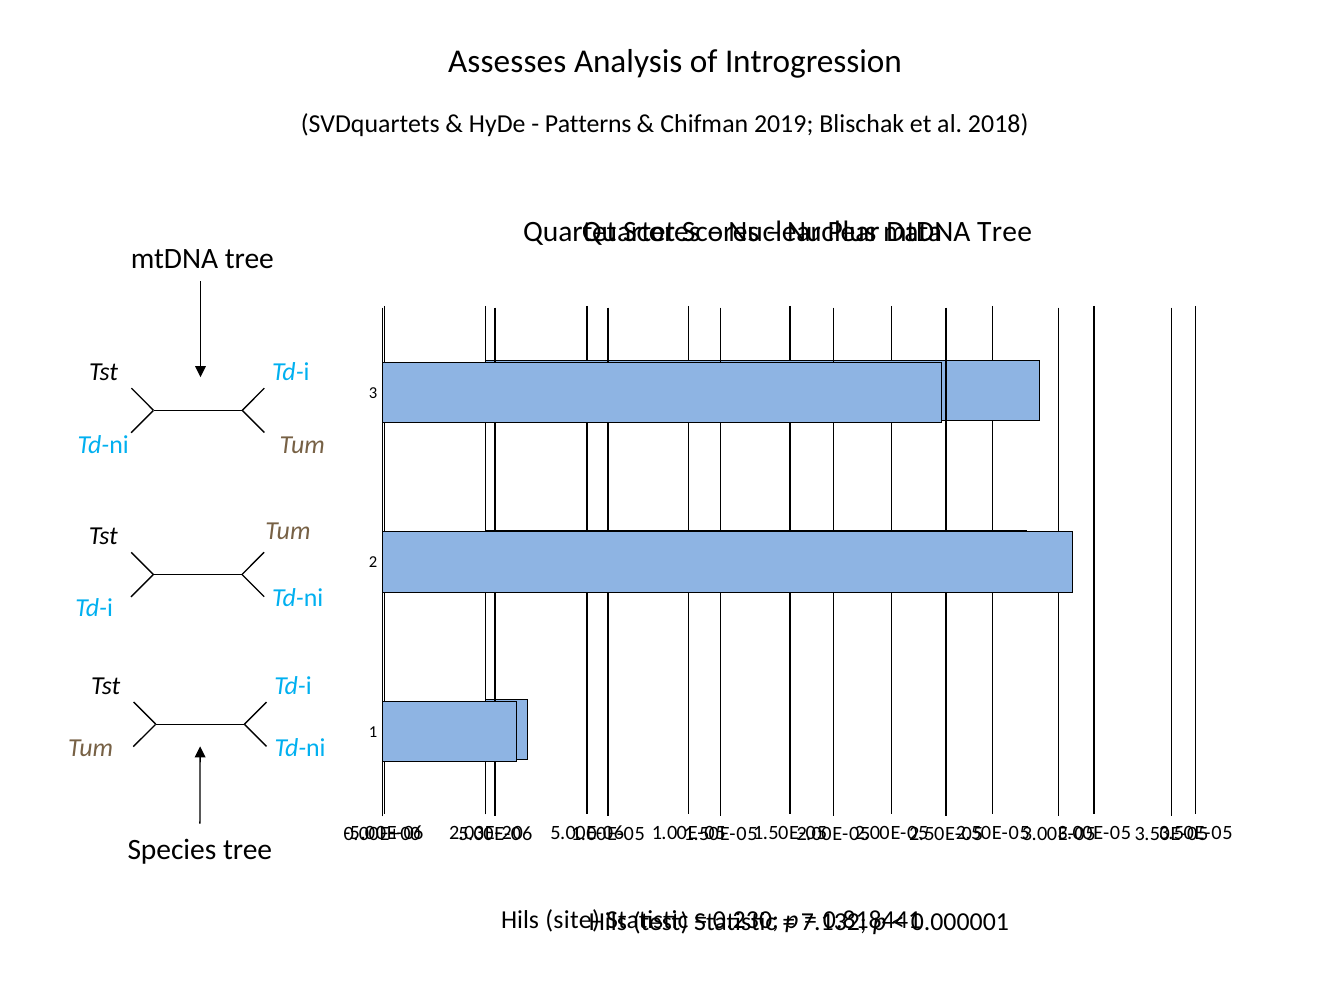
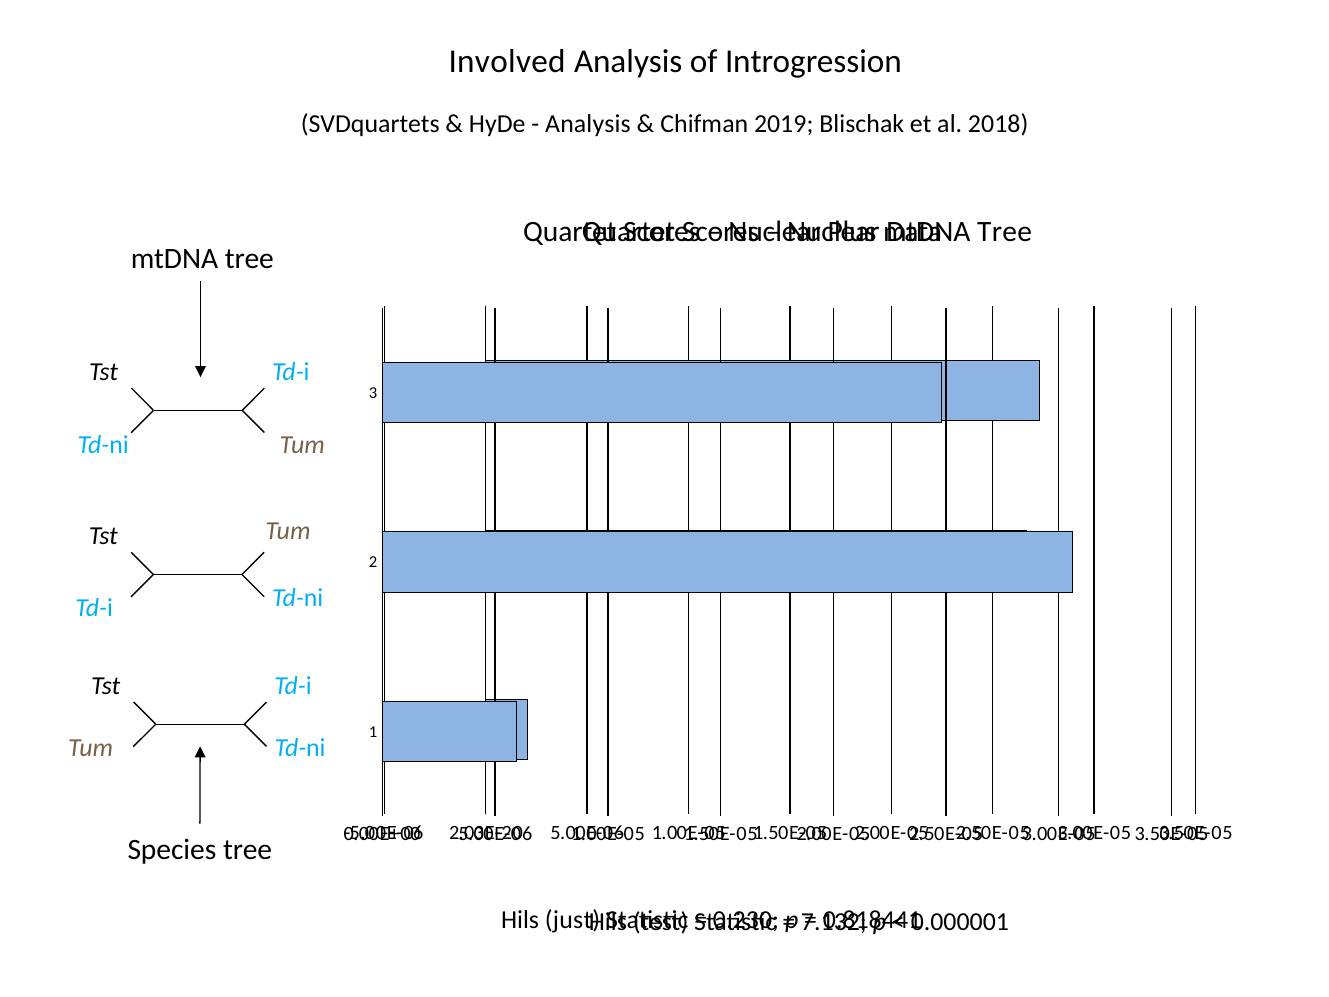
Assesses: Assesses -> Involved (507, 62)
Patterns: Patterns -> Analysis (588, 124)
site: site -> just (573, 920)
